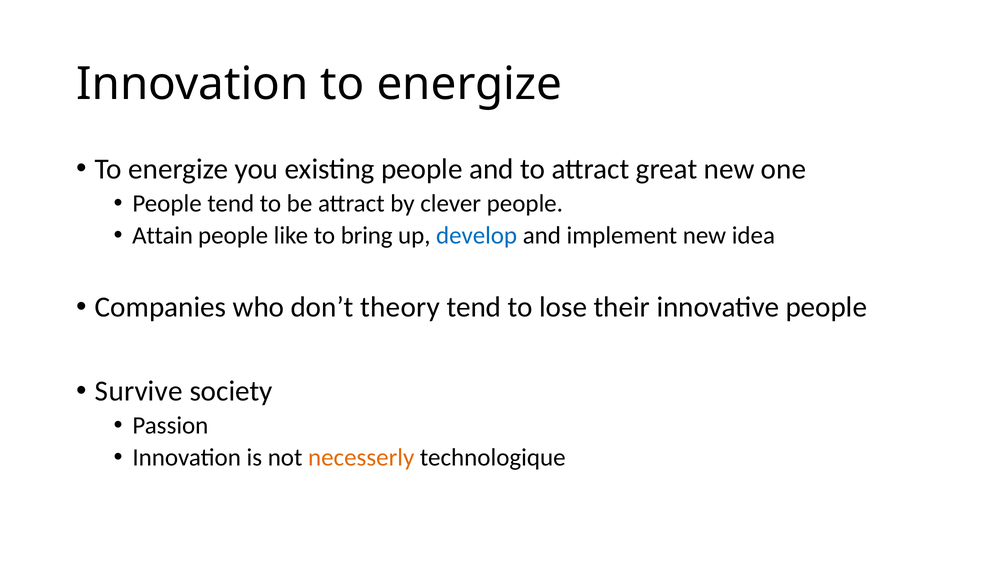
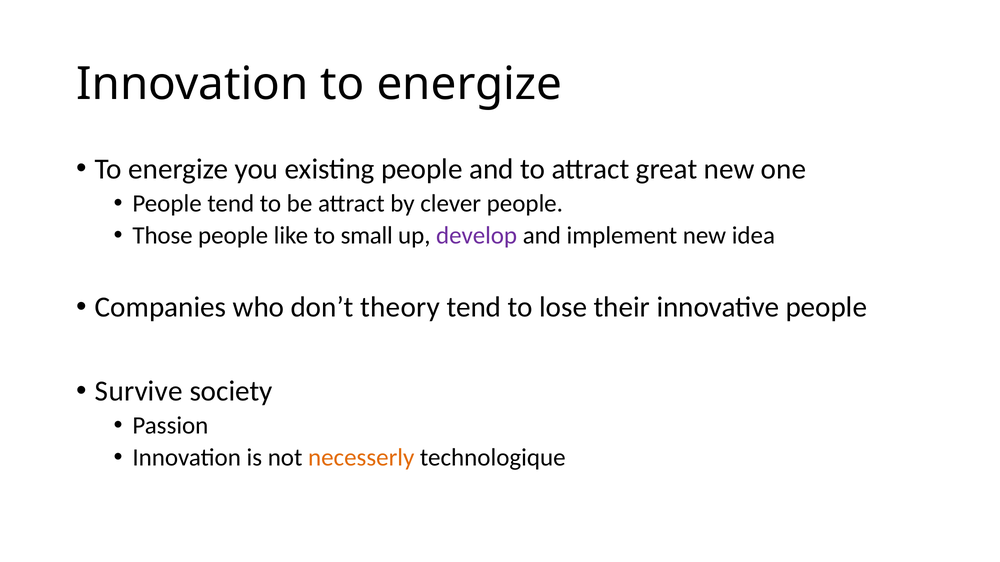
Attain: Attain -> Those (163, 236)
bring: bring -> small (367, 236)
develop colour: blue -> purple (477, 236)
